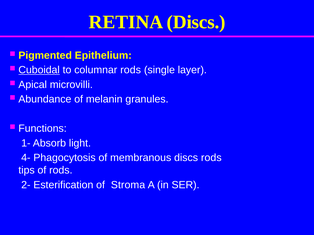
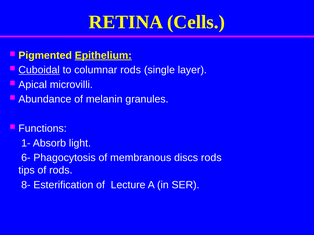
RETINA Discs: Discs -> Cells (196, 22)
Epithelium underline: none -> present (103, 56)
4-: 4- -> 6- (26, 158)
2-: 2- -> 8- (26, 185)
Stroma: Stroma -> Lecture (128, 185)
